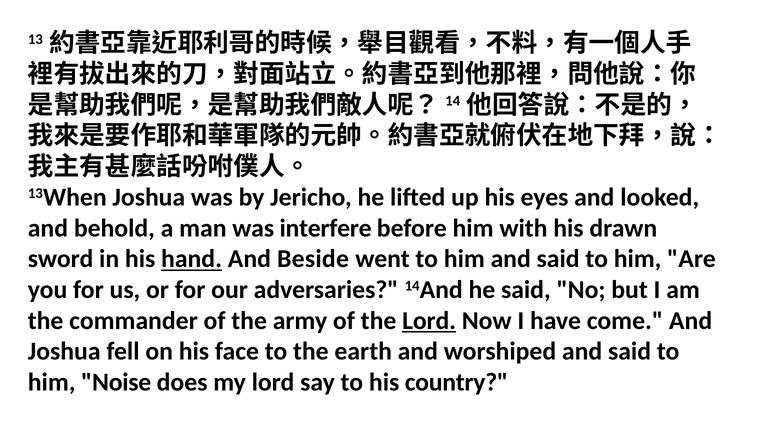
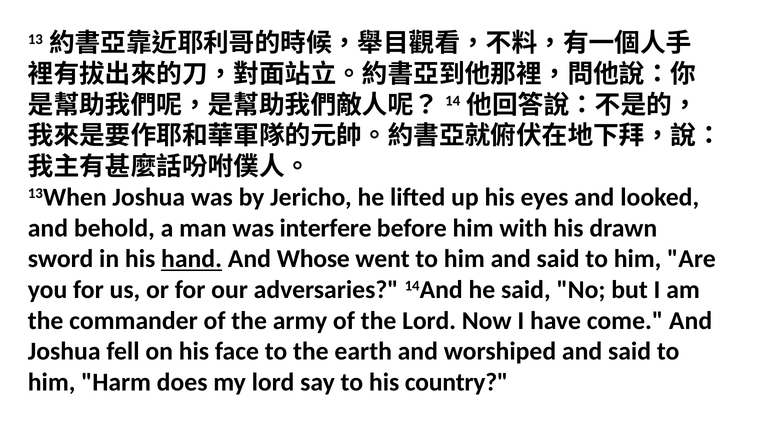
Beside: Beside -> Whose (313, 259)
Lord underline: present -> none (429, 321)
Noise: Noise -> Harm (116, 383)
